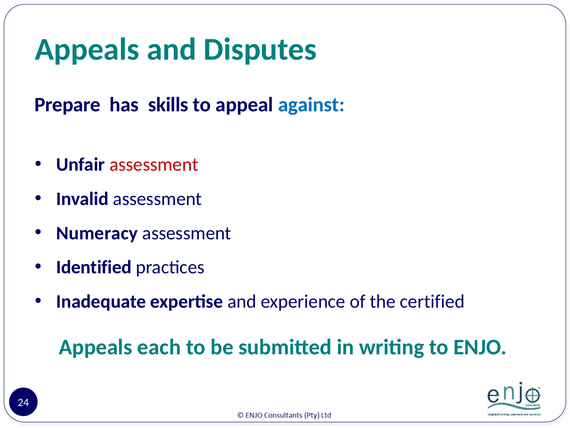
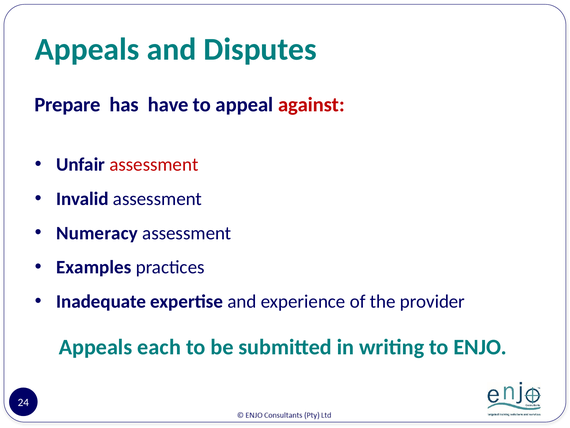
skills: skills -> have (168, 105)
against colour: blue -> red (311, 105)
Identified: Identified -> Examples (94, 267)
certified: certified -> provider (432, 301)
